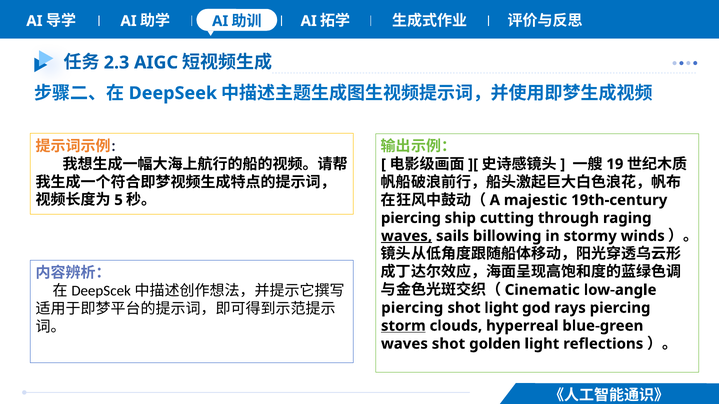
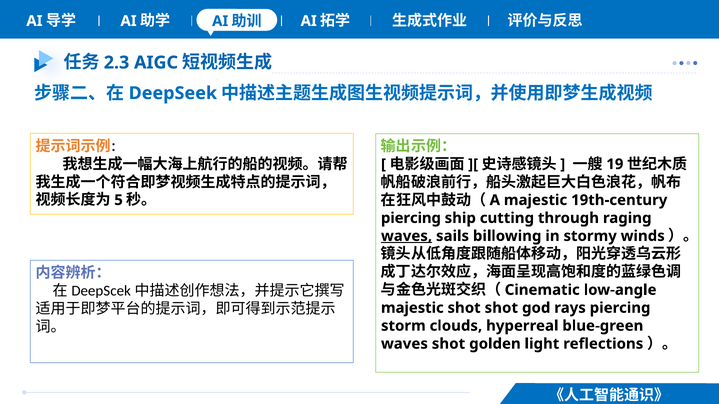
piercing: piercing -> majestic (412, 308)
shot light: light -> shot (501, 308)
storm underline: present -> none (403, 326)
